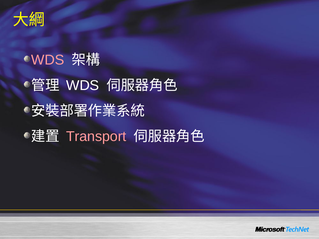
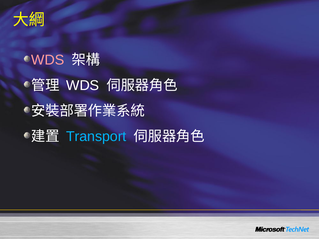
Transport colour: pink -> light blue (96, 137)
